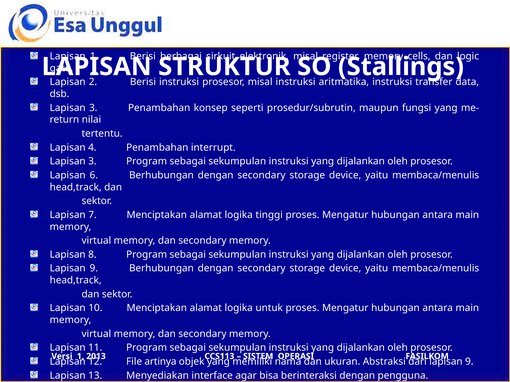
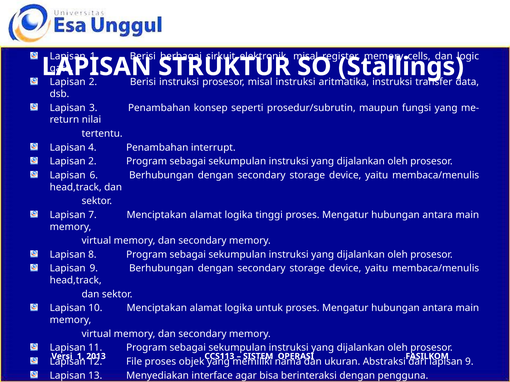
3: 3 -> 2 (92, 162)
File artinya: artinya -> proses (160, 362)
